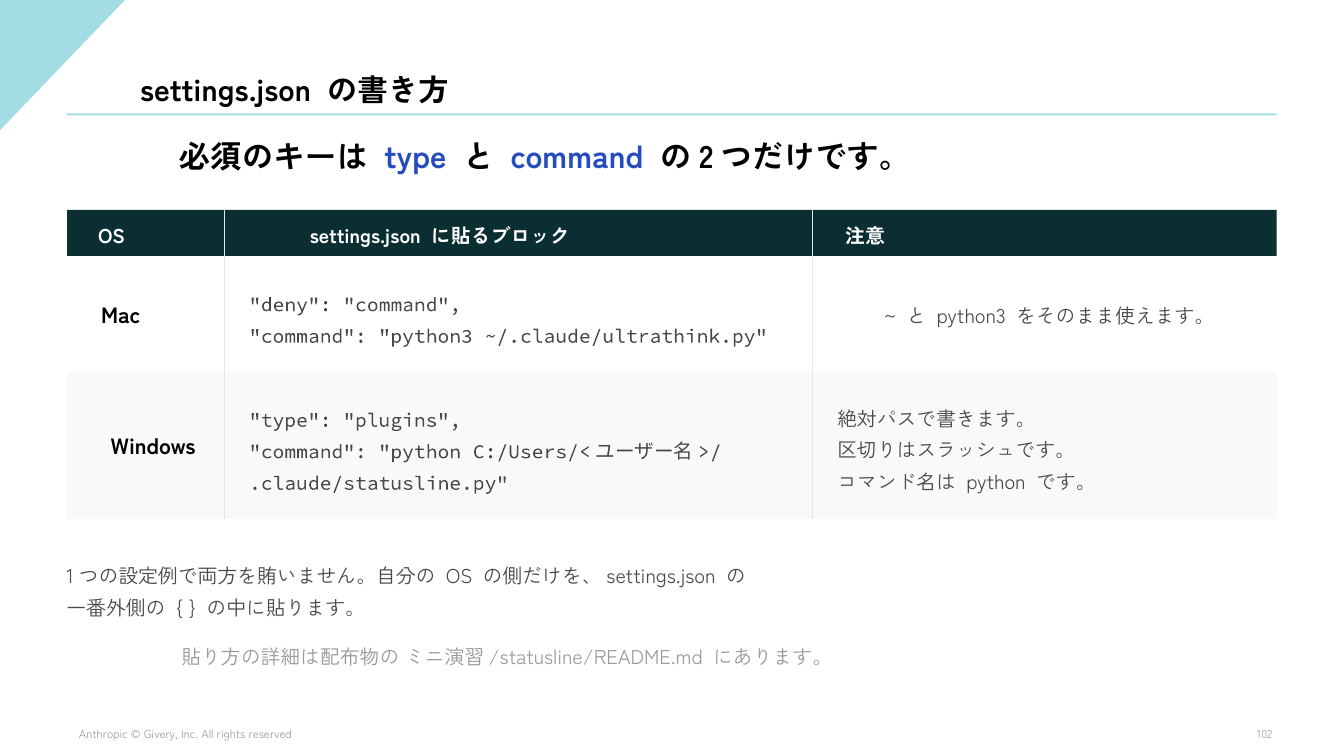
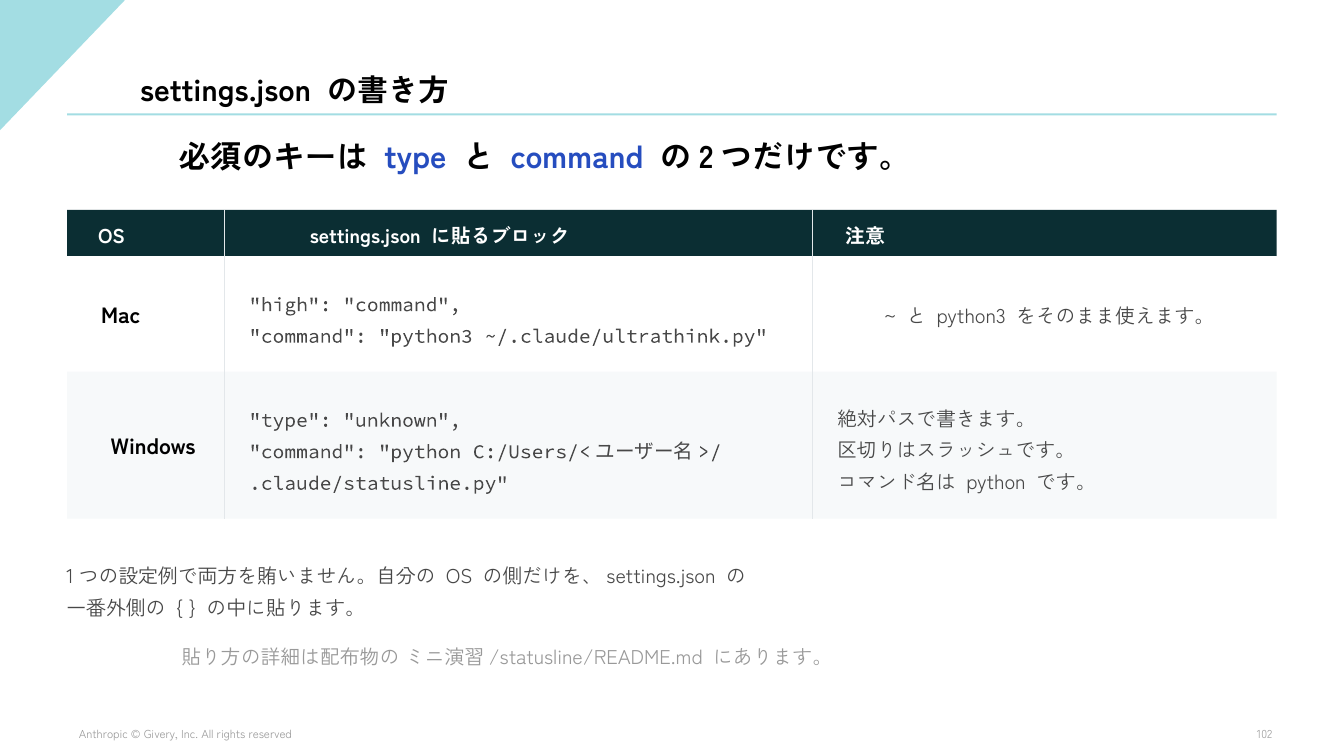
deny: deny -> high (290, 305)
plugins: plugins -> unknown (402, 420)
